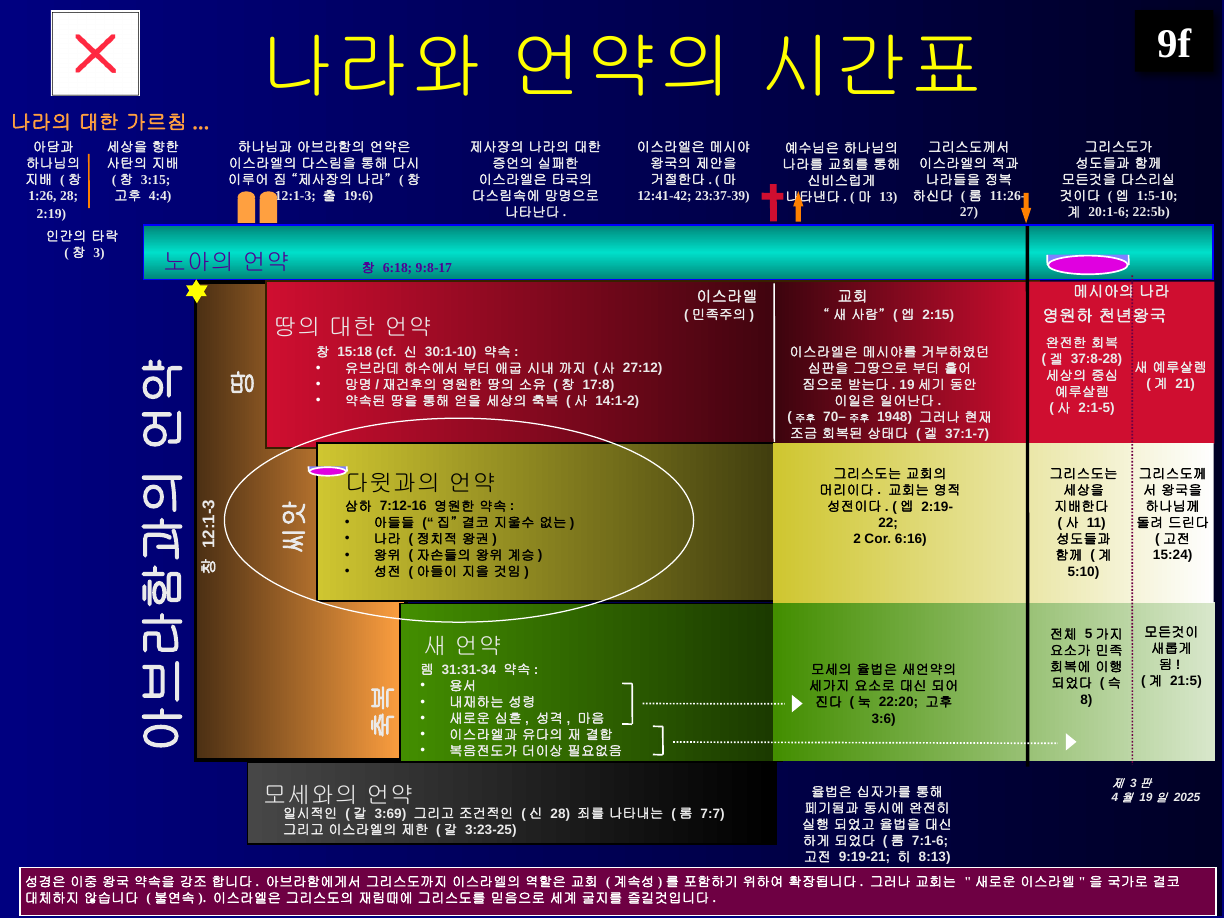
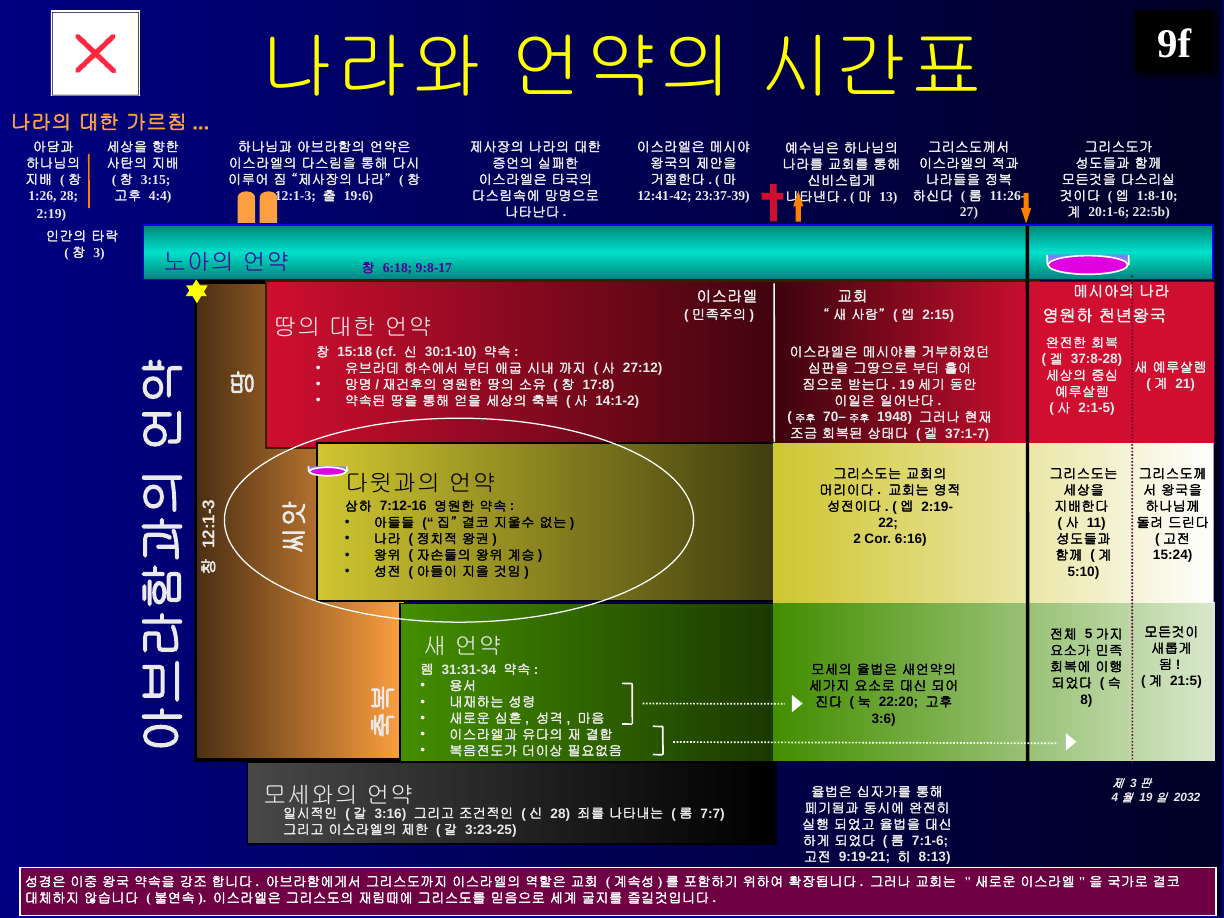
1:5-10: 1:5-10 -> 1:8-10 (1157, 196)
2025: 2025 -> 2032 (1187, 798)
3:69: 3:69 -> 3:16 (390, 814)
